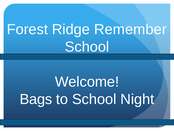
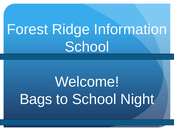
Remember: Remember -> Information (130, 29)
